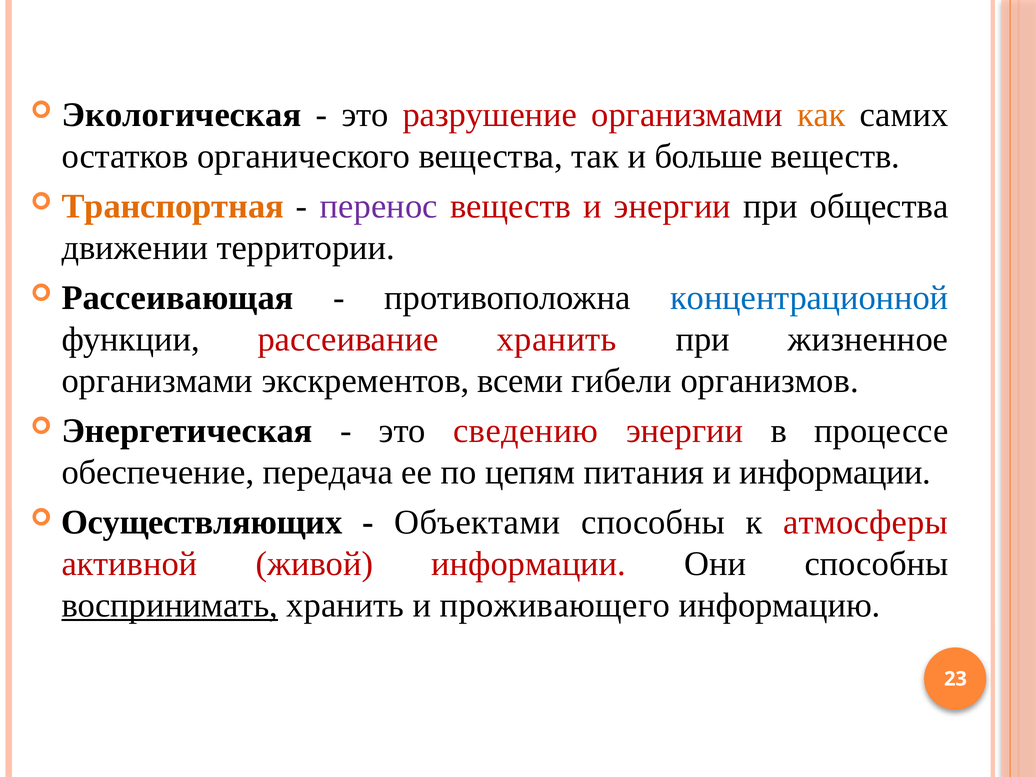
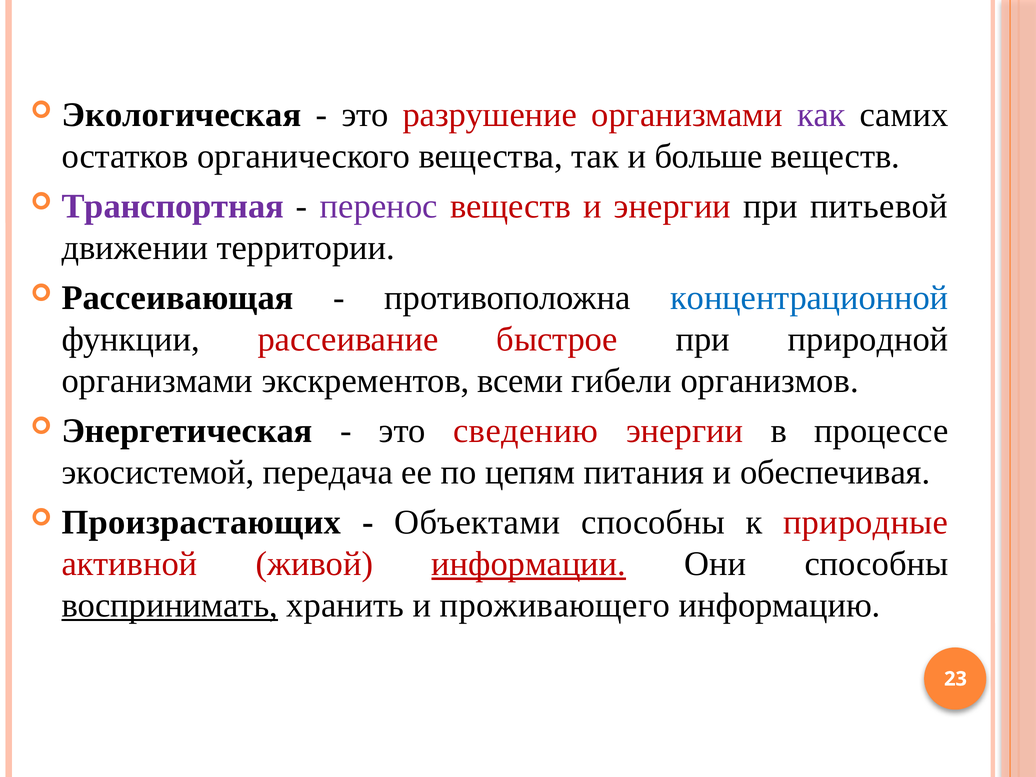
как colour: orange -> purple (821, 115)
Транспортная colour: orange -> purple (173, 206)
общества: общества -> питьевой (879, 206)
рассеивание хранить: хранить -> быстрое (557, 339)
жизненное: жизненное -> природной (868, 339)
обеспечение: обеспечение -> экосистемой (158, 472)
и информации: информации -> обеспечивая (835, 472)
Осуществляющих: Осуществляющих -> Произрастающих (201, 522)
атмосферы: атмосферы -> природные (866, 522)
информации underline: none -> present (529, 564)
